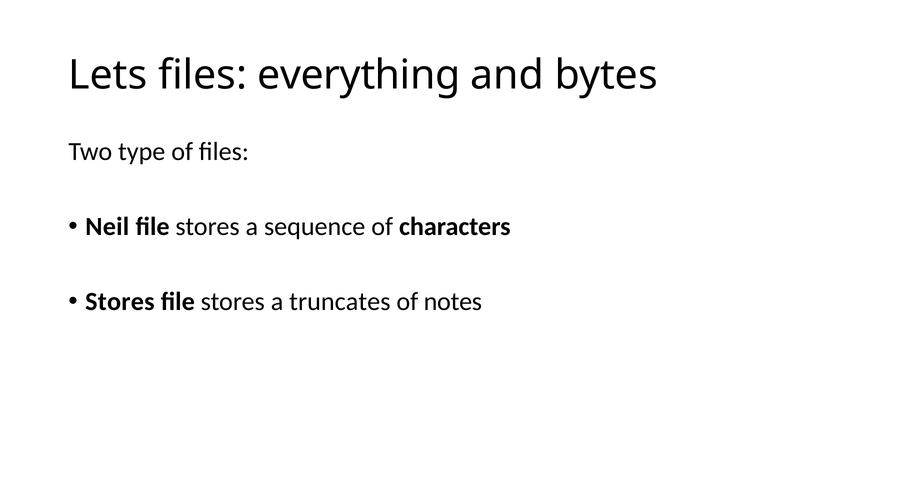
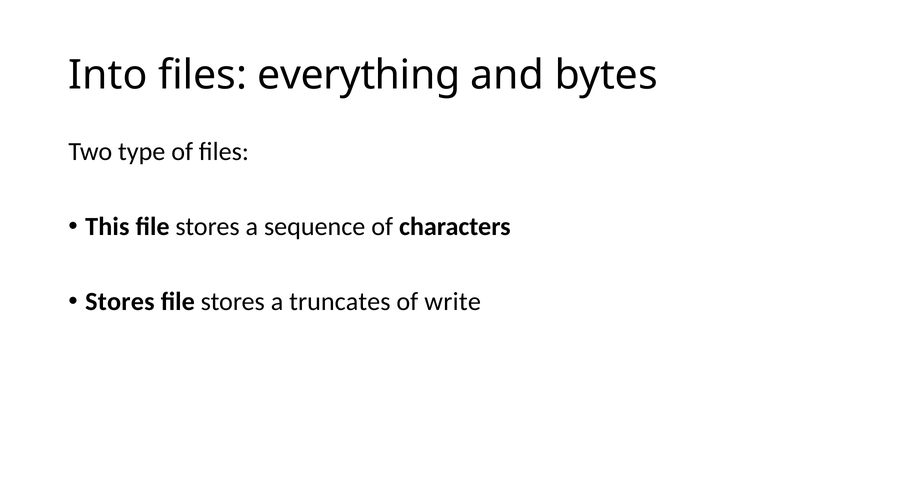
Lets: Lets -> Into (108, 75)
Neil: Neil -> This (107, 227)
notes: notes -> write (453, 302)
